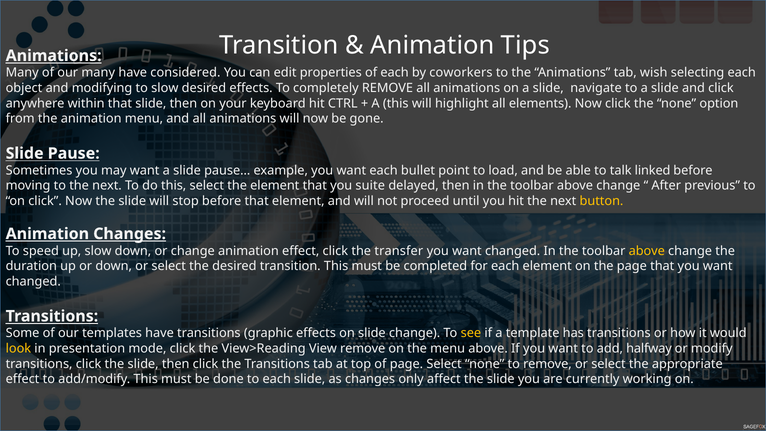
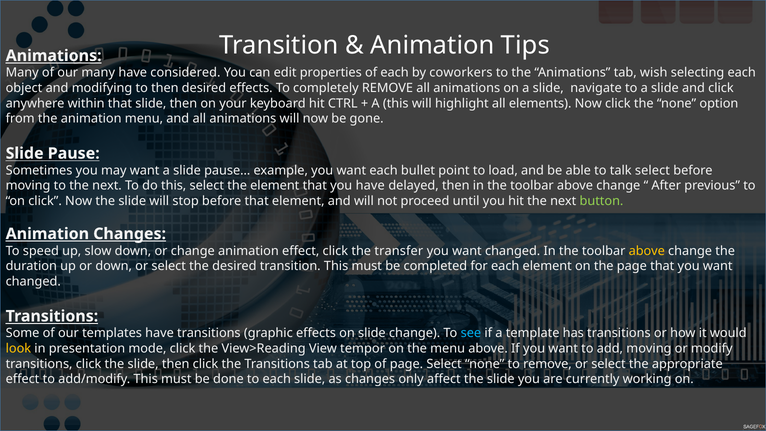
to slow: slow -> then (165, 88)
talk linked: linked -> select (652, 170)
you suite: suite -> have (370, 186)
button colour: yellow -> light green (601, 201)
see colour: yellow -> light blue (471, 333)
View remove: remove -> tempor (363, 348)
add halfway: halfway -> moving (649, 348)
